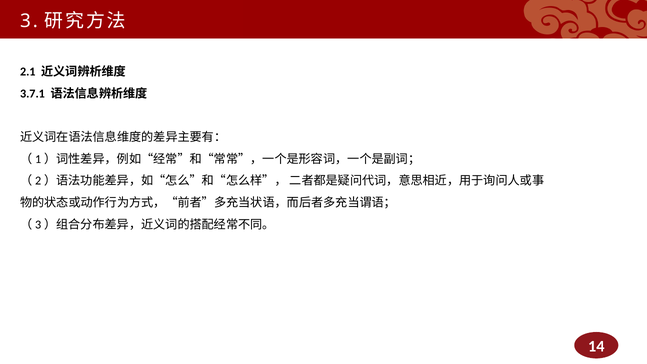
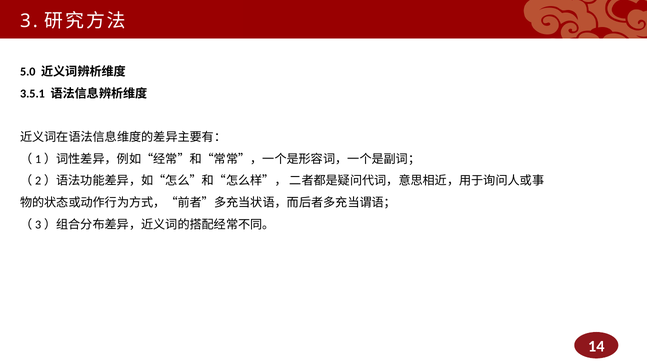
2.1: 2.1 -> 5.0 (28, 72)
3.7.1: 3.7.1 -> 3.5.1 (32, 94)
